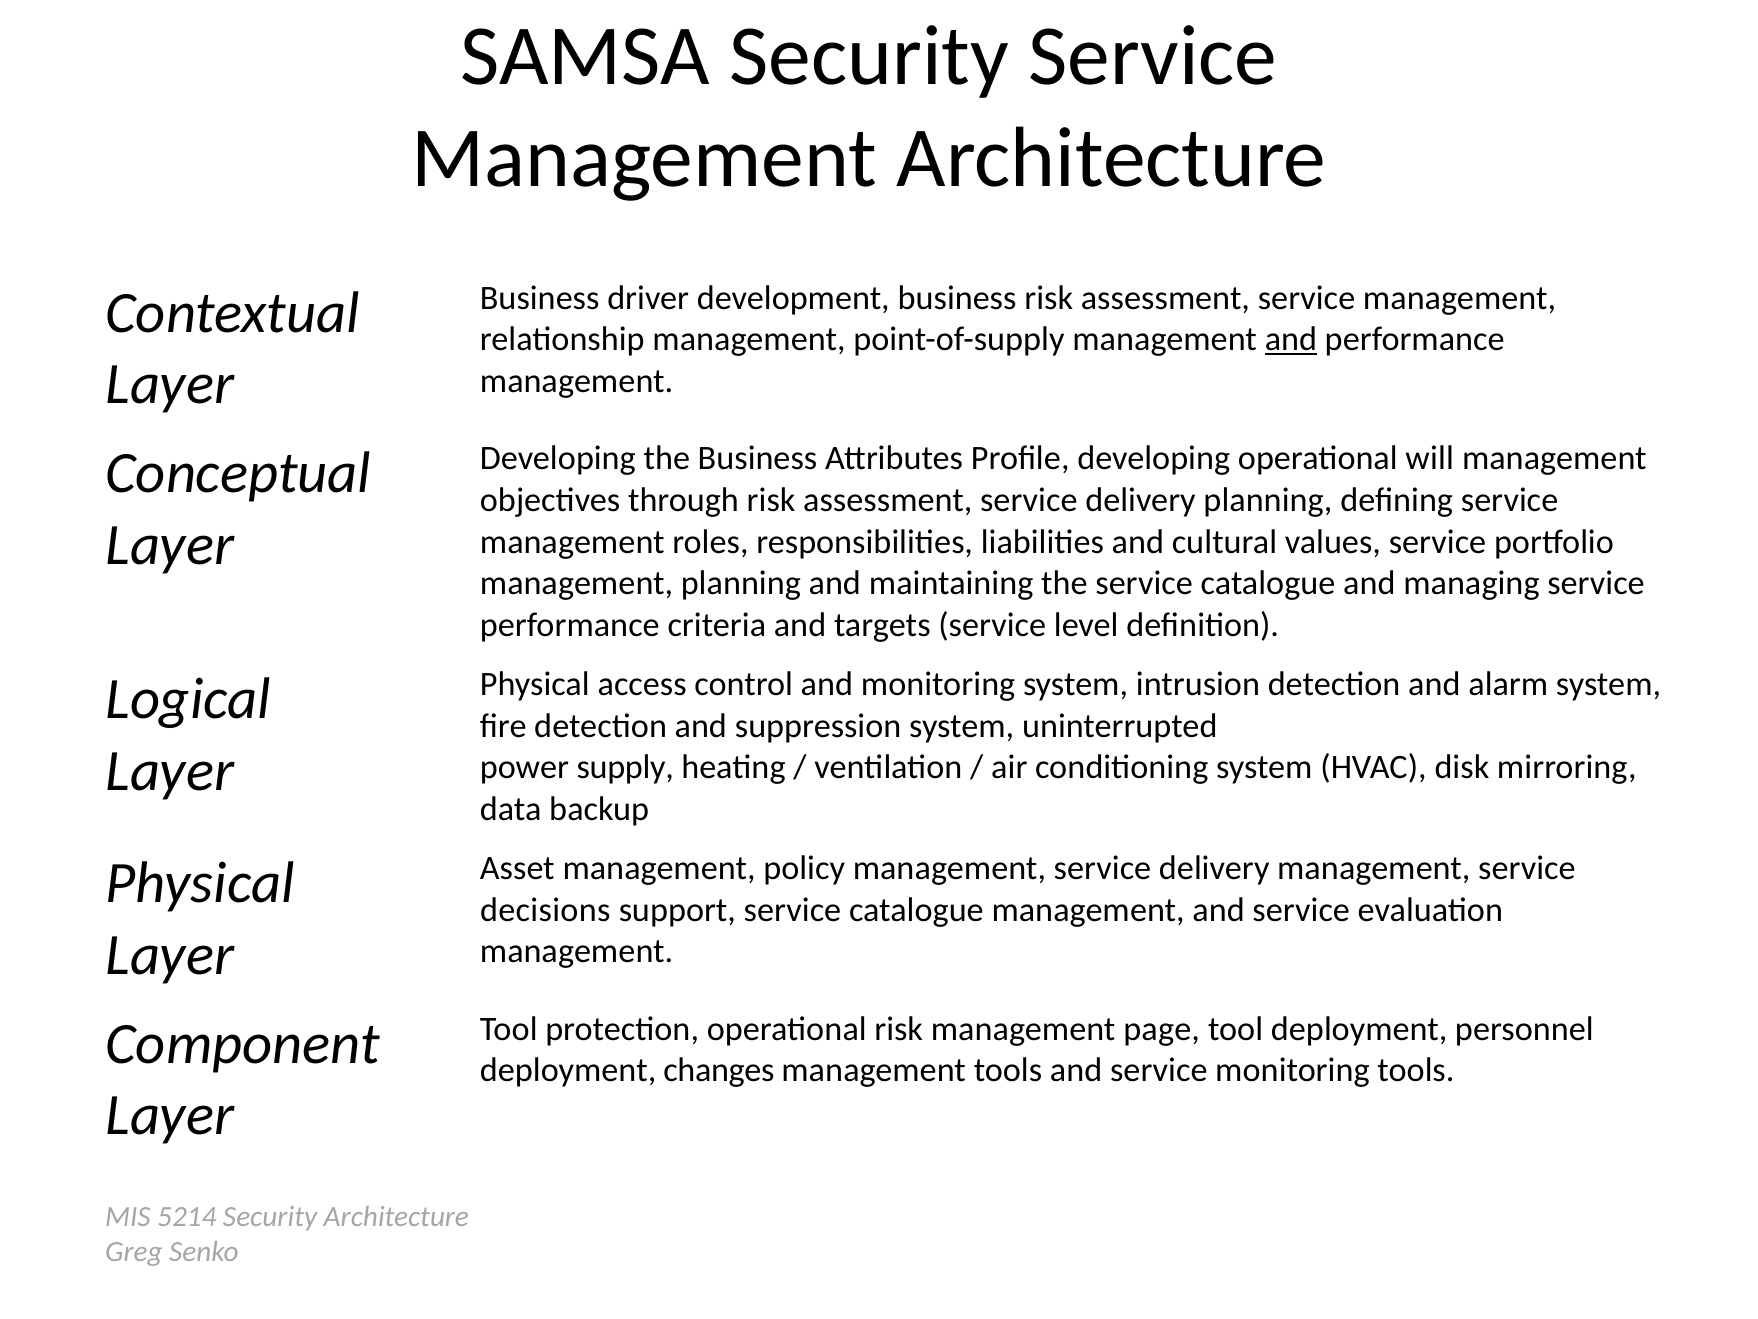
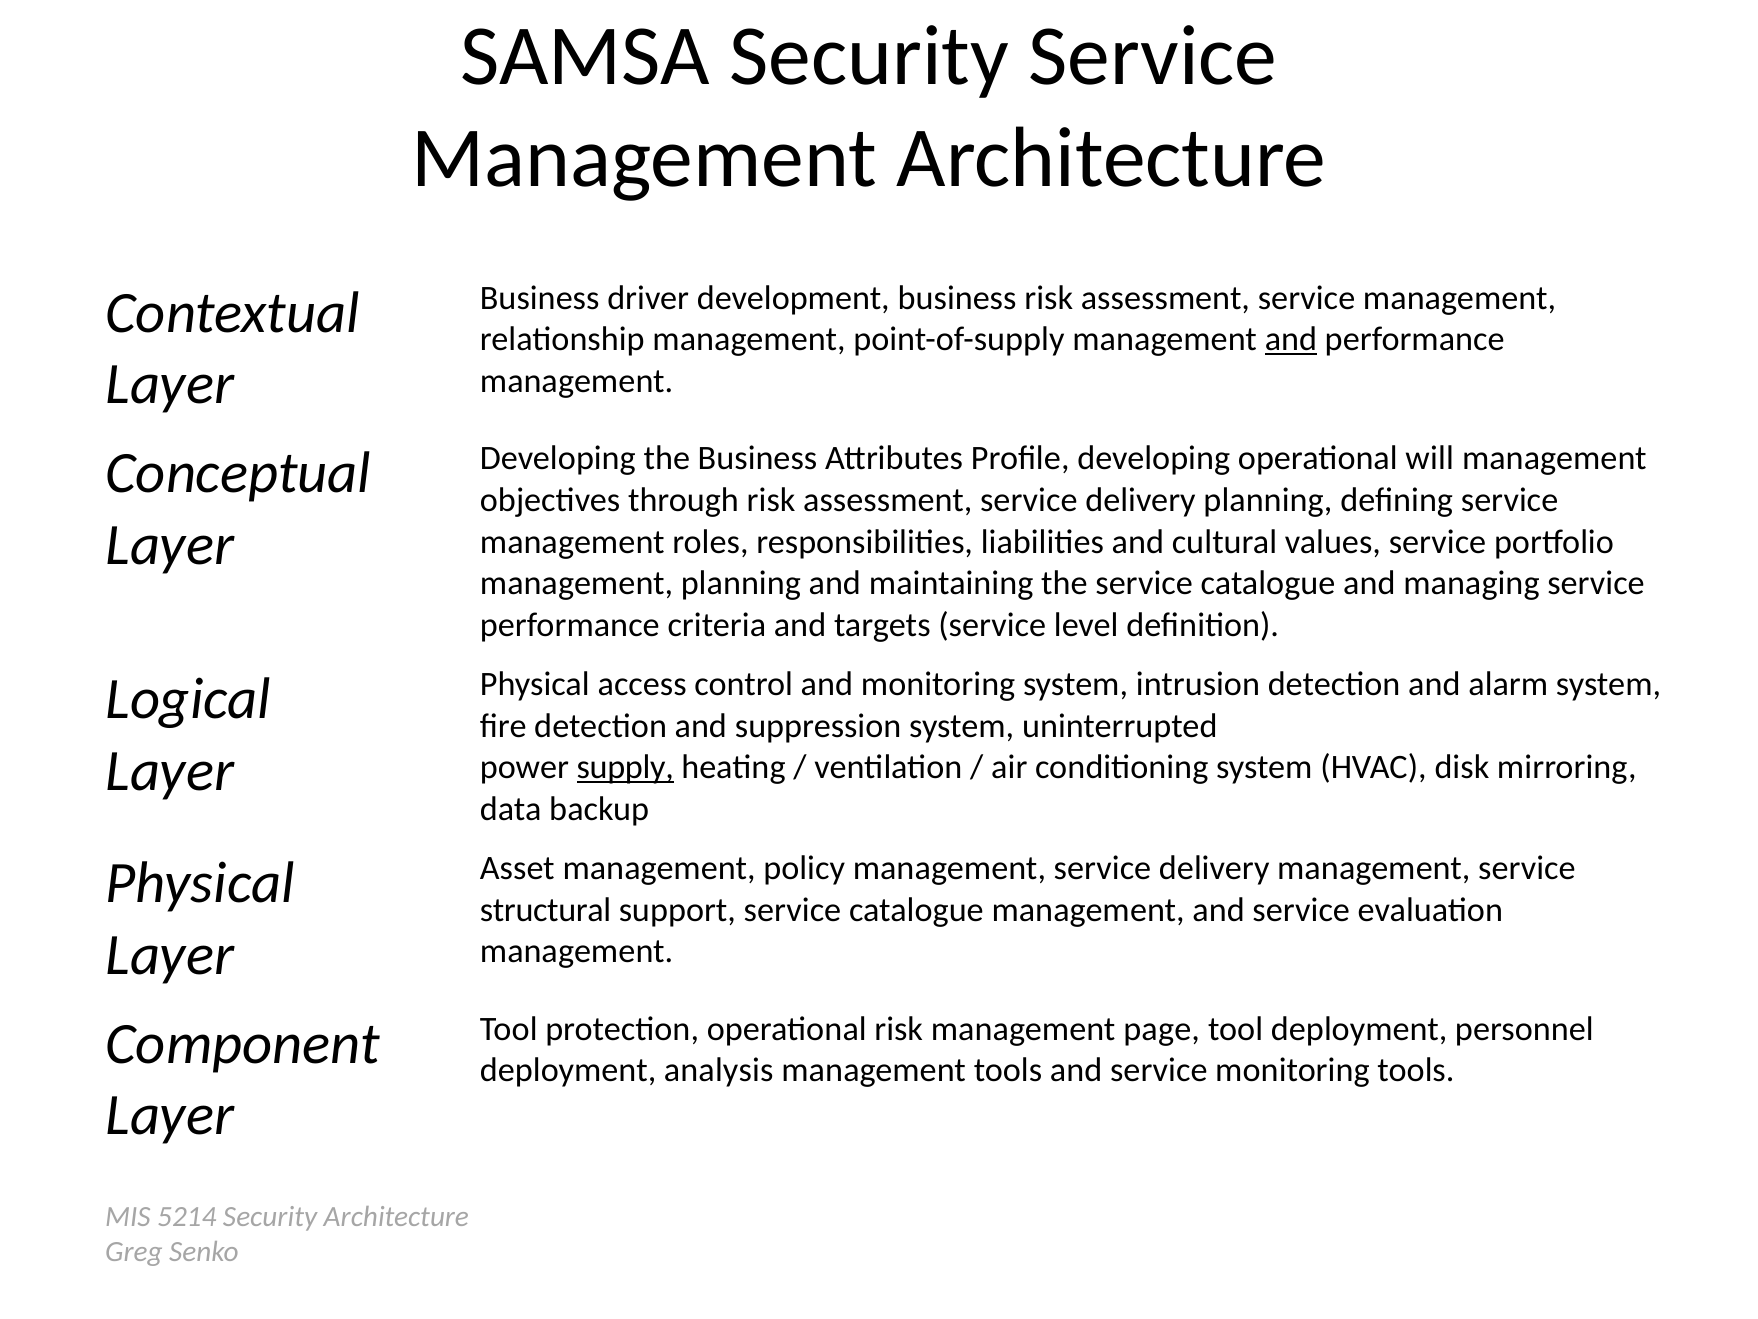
supply underline: none -> present (625, 767)
decisions: decisions -> structural (546, 910)
changes: changes -> analysis (719, 1070)
